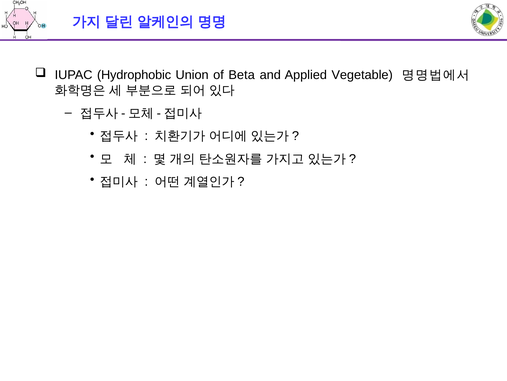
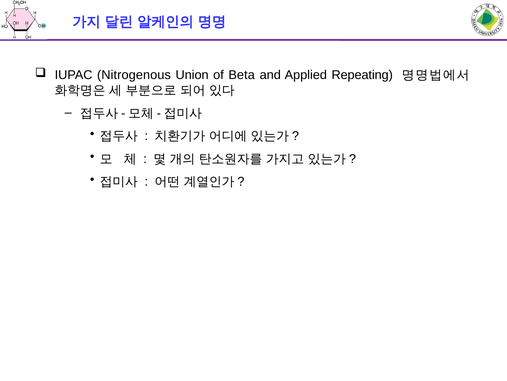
Hydrophobic: Hydrophobic -> Nitrogenous (134, 75)
Vegetable: Vegetable -> Repeating (362, 75)
